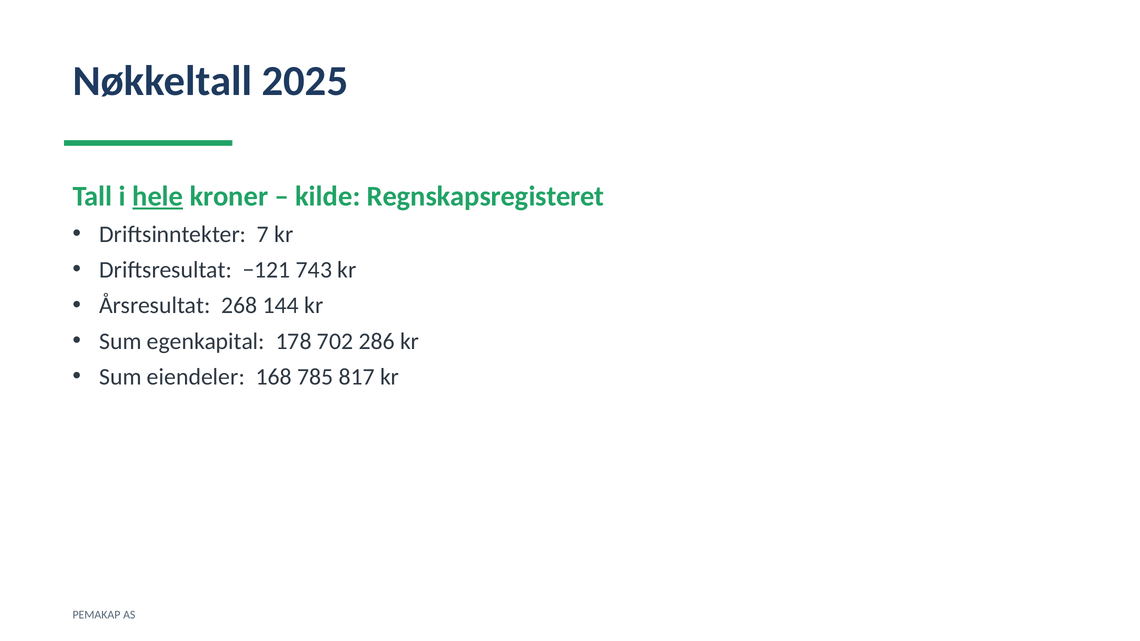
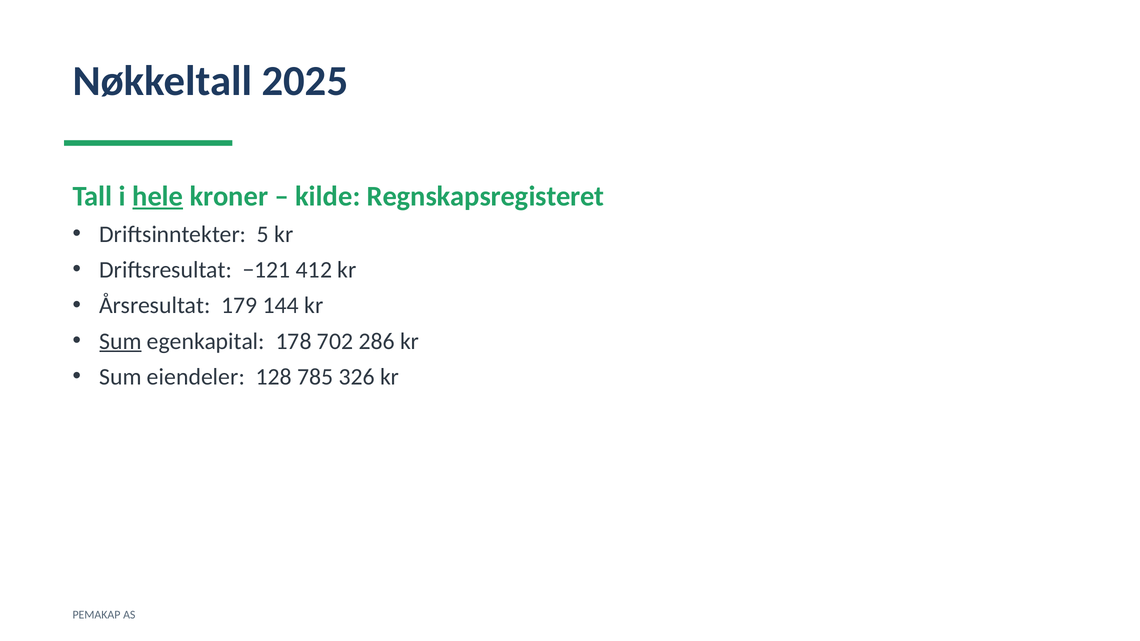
7: 7 -> 5 (263, 234)
743: 743 -> 412 (314, 270)
268: 268 -> 179 (239, 306)
Sum underline: none -> present (120, 341)
168: 168 -> 128 (274, 377)
817: 817 -> 326 (357, 377)
